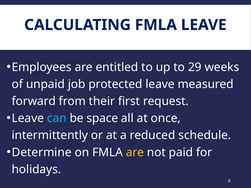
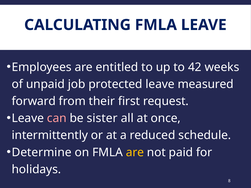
29: 29 -> 42 (195, 67)
can colour: light blue -> pink (57, 118)
space: space -> sister (102, 118)
